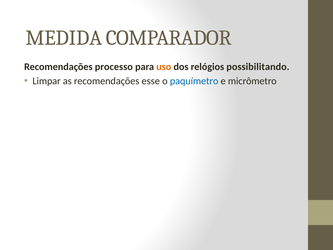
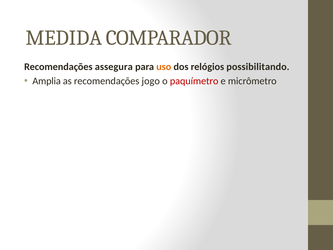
processo: processo -> assegura (114, 67)
Limpar: Limpar -> Amplia (47, 81)
esse: esse -> jogo (151, 81)
paquímetro colour: blue -> red (194, 81)
